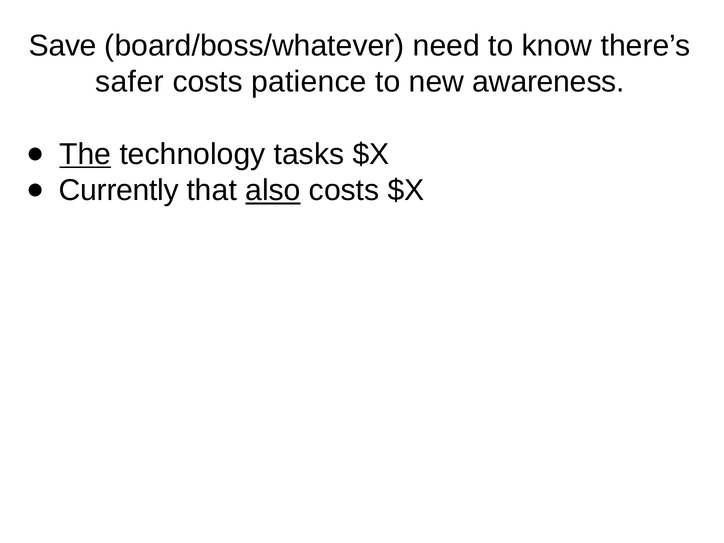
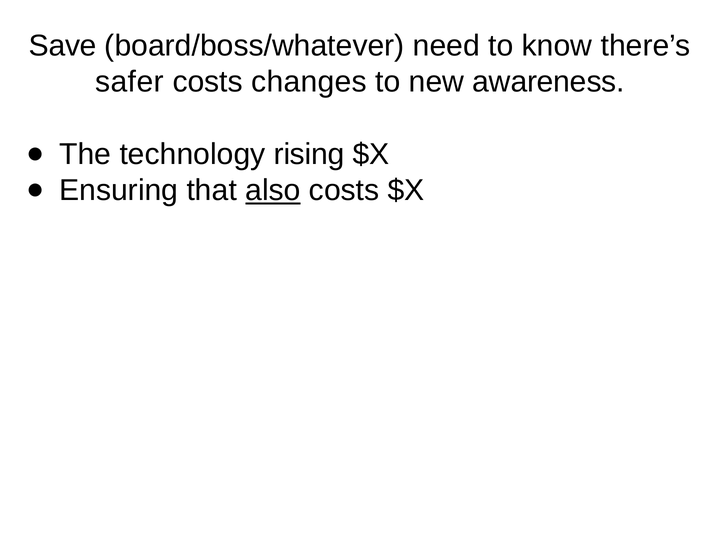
patience: patience -> changes (309, 82)
The underline: present -> none (85, 154)
tasks: tasks -> rising (309, 154)
Currently: Currently -> Ensuring (119, 191)
